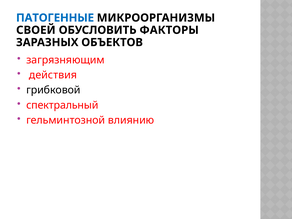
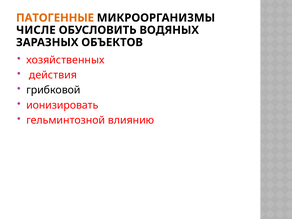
ПАТОГЕННЫЕ colour: blue -> orange (55, 18)
СВОЕЙ: СВОЕЙ -> ЧИСЛЕ (36, 30)
ФАКТОРЫ: ФАКТОРЫ -> ВОДЯНЫХ (169, 30)
загрязняющим: загрязняющим -> хозяйственных (65, 60)
спектральный: спектральный -> ионизировать (62, 105)
